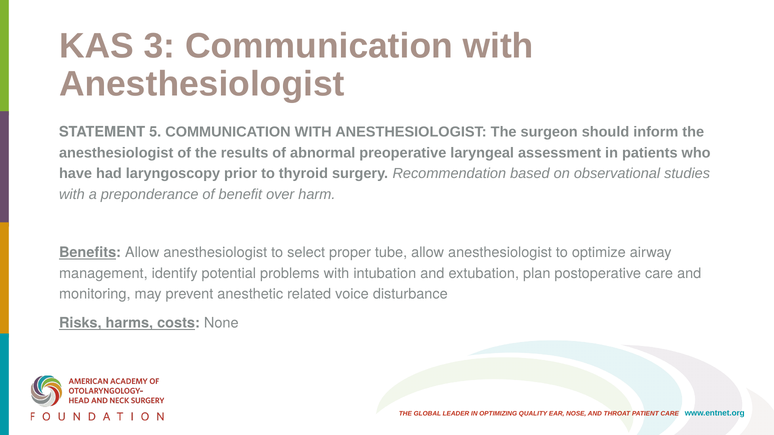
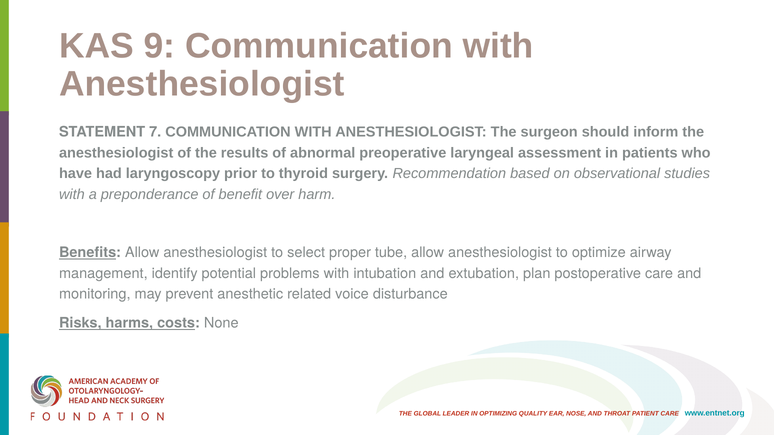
3: 3 -> 9 (159, 46)
5: 5 -> 7 (155, 132)
